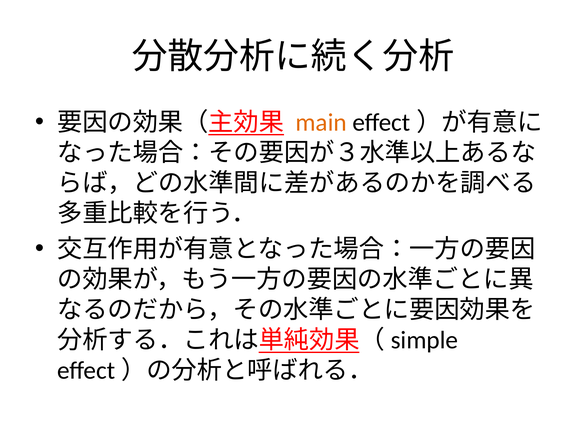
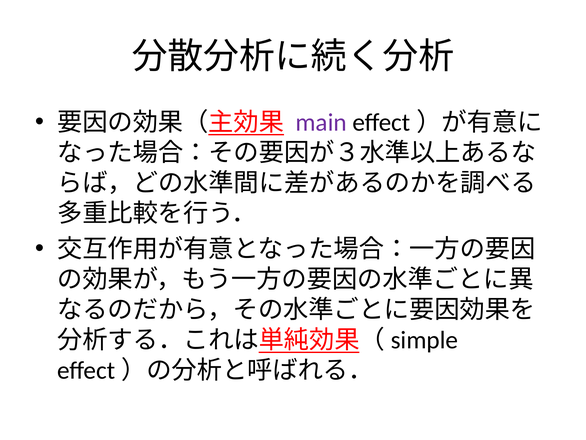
main colour: orange -> purple (321, 122)
